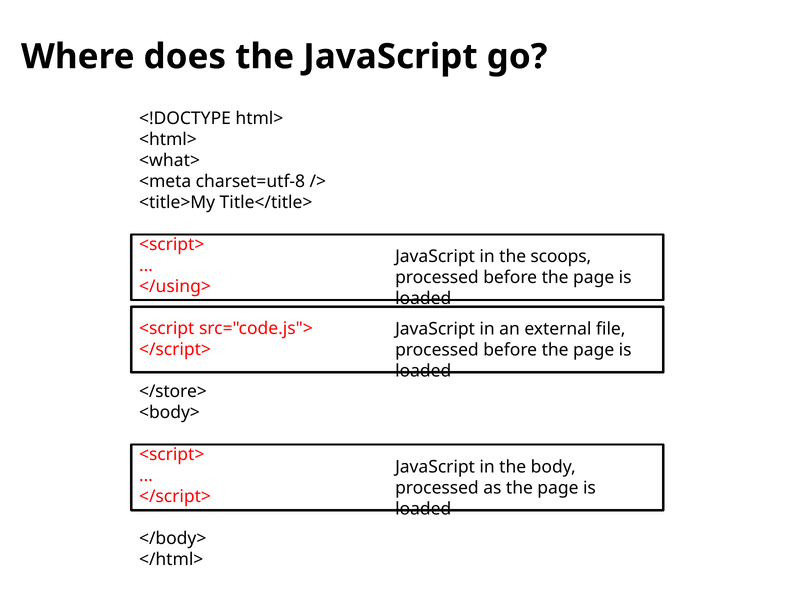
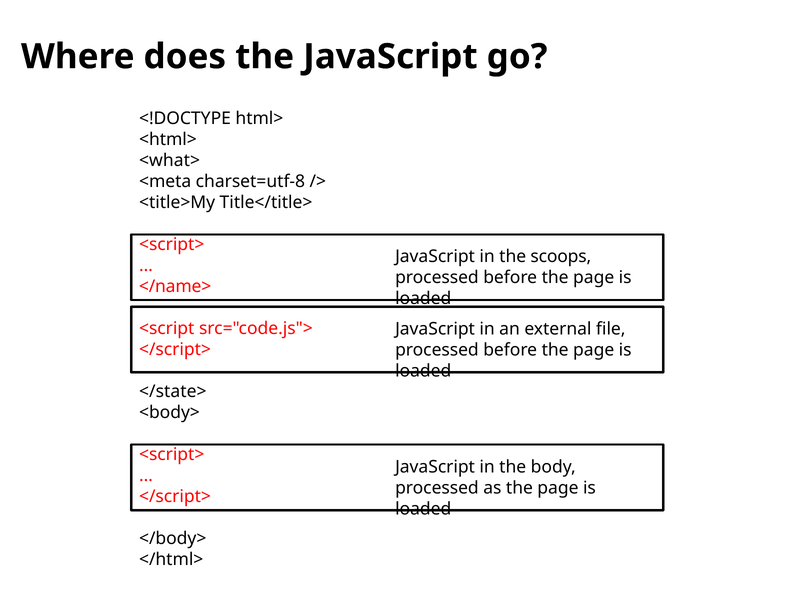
</using>: </using> -> </name> (175, 287)
</store>: </store> -> </state> (173, 392)
